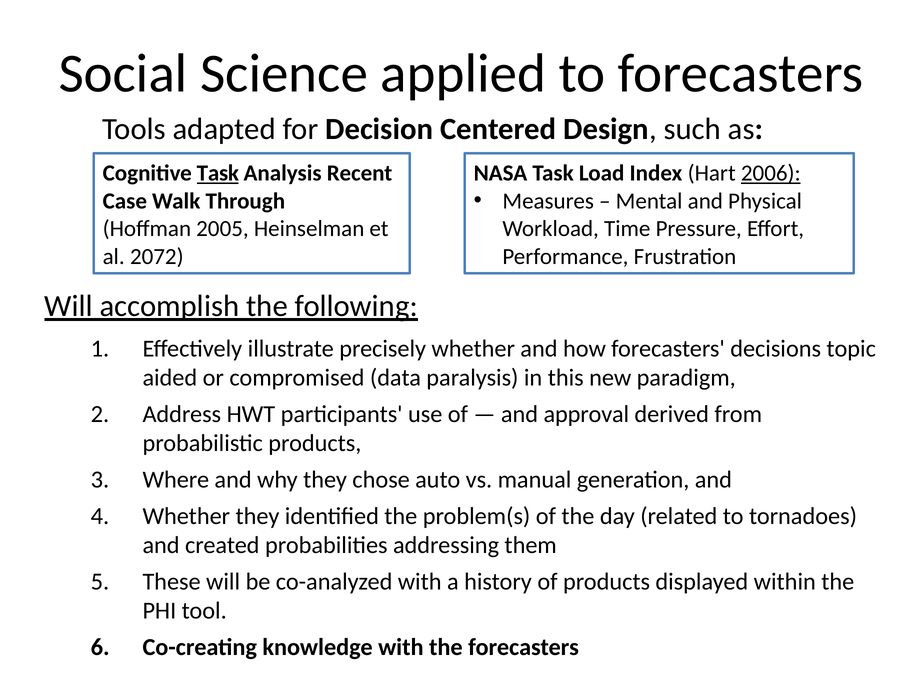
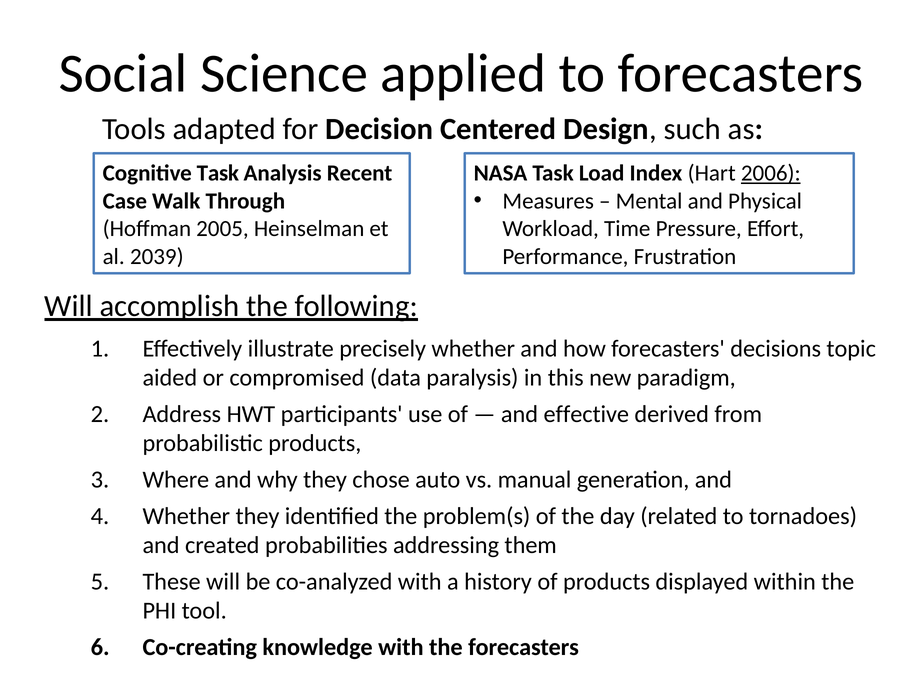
Task underline: present -> none (218, 173)
2072: 2072 -> 2039 (157, 256)
approval: approval -> effective (586, 414)
